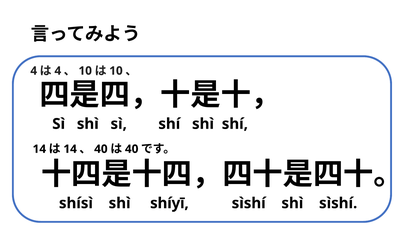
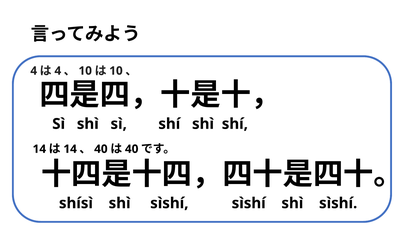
shísì shì shíyī: shíyī -> sìshí (169, 203)
